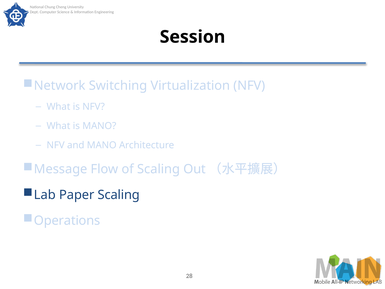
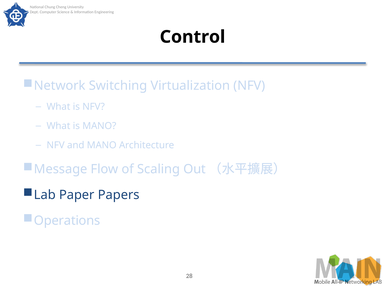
Session: Session -> Control (192, 37)
Paper Scaling: Scaling -> Papers (119, 195)
